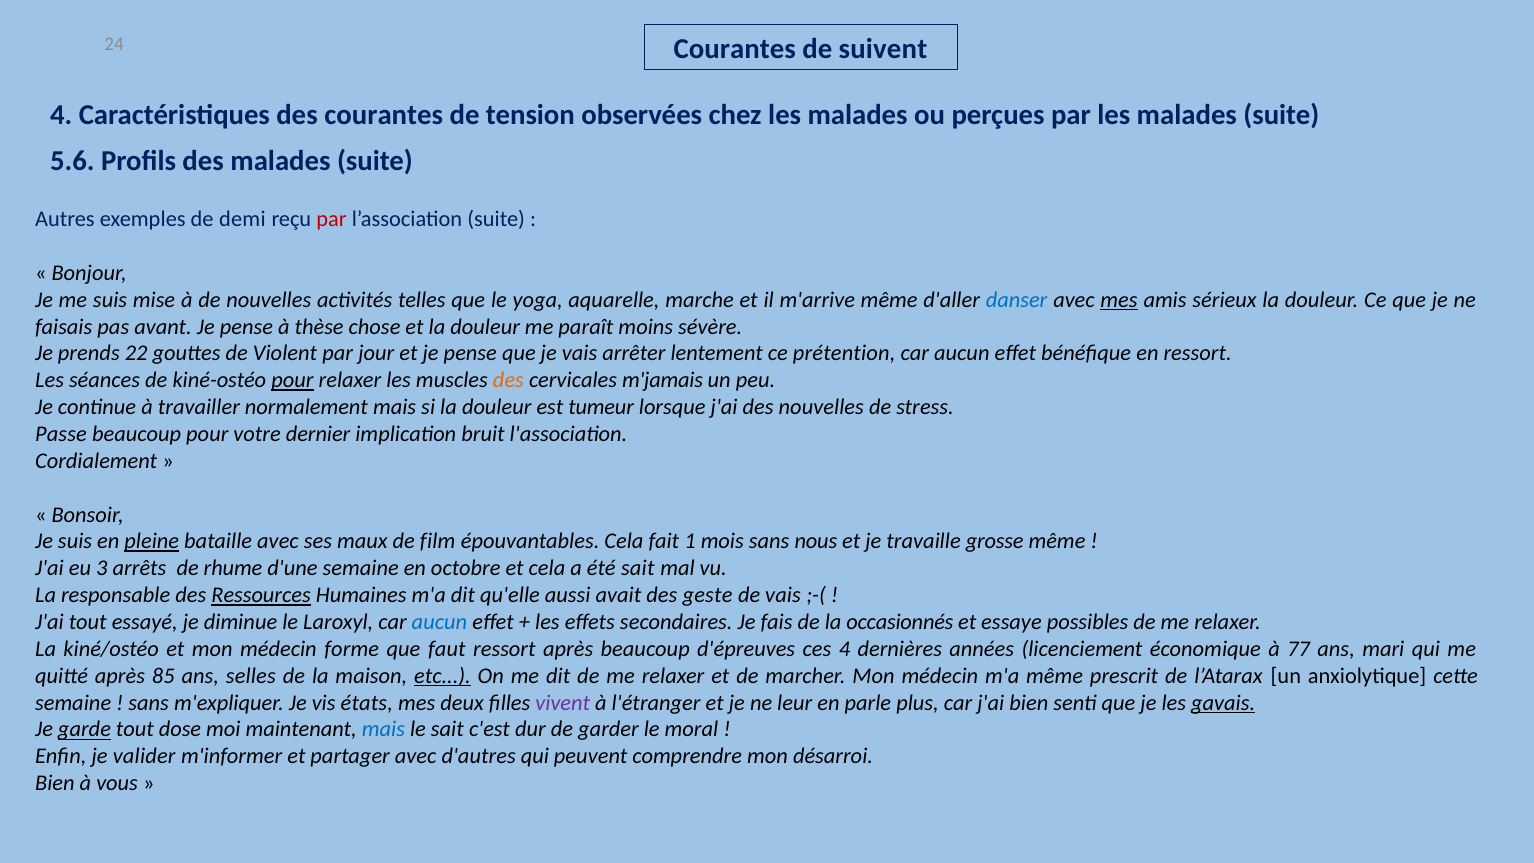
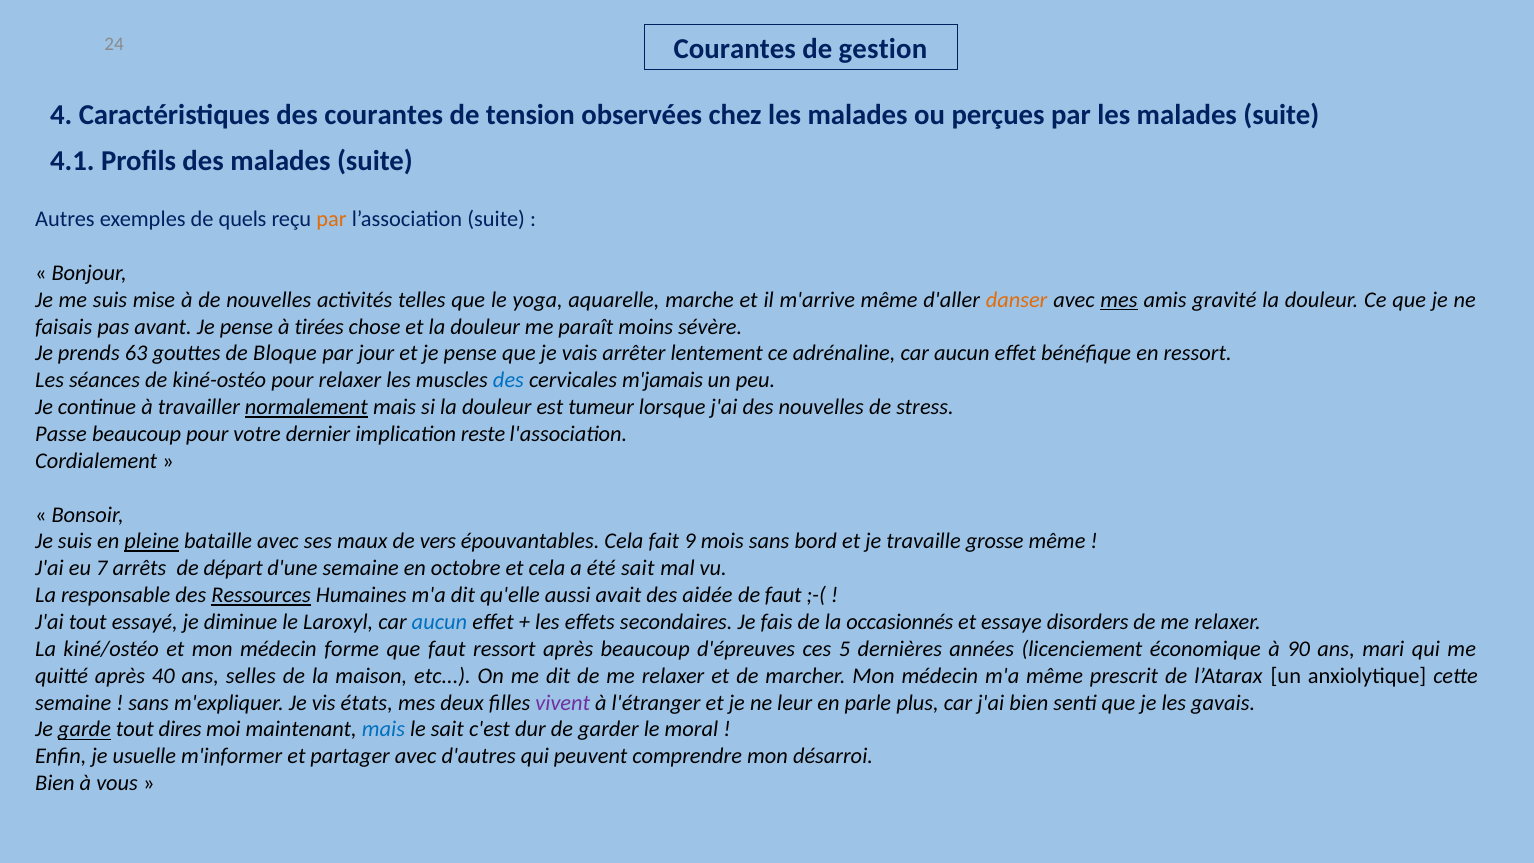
suivent: suivent -> gestion (883, 49)
5.6: 5.6 -> 4.1 (72, 161)
demi: demi -> quels (243, 219)
par colour: red -> orange (332, 219)
danser colour: blue -> orange (1017, 300)
sérieux: sérieux -> gravité (1224, 300)
thèse: thèse -> tirées (319, 327)
22: 22 -> 63 (136, 353)
Violent: Violent -> Bloque (285, 353)
prétention: prétention -> adrénaline (844, 353)
pour underline: present -> none (292, 380)
des colour: orange -> blue (508, 380)
normalement underline: none -> present (306, 407)
bruit: bruit -> reste (483, 434)
film: film -> vers (438, 541)
1: 1 -> 9 (690, 541)
nous: nous -> bord (816, 541)
3: 3 -> 7 (102, 568)
rhume: rhume -> départ (233, 568)
geste: geste -> aidée (708, 595)
de vais: vais -> faut (783, 595)
possibles: possibles -> disorders (1088, 622)
ces 4: 4 -> 5 (844, 649)
77: 77 -> 90 (1299, 649)
85: 85 -> 40 (163, 676)
etc underline: present -> none (442, 676)
gavais underline: present -> none (1223, 703)
dose: dose -> dires (180, 729)
valider: valider -> usuelle (144, 756)
